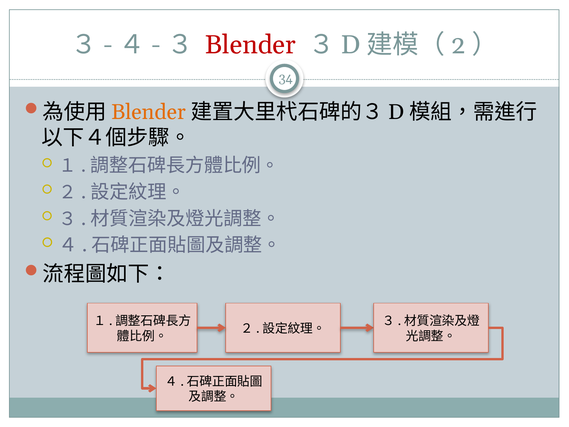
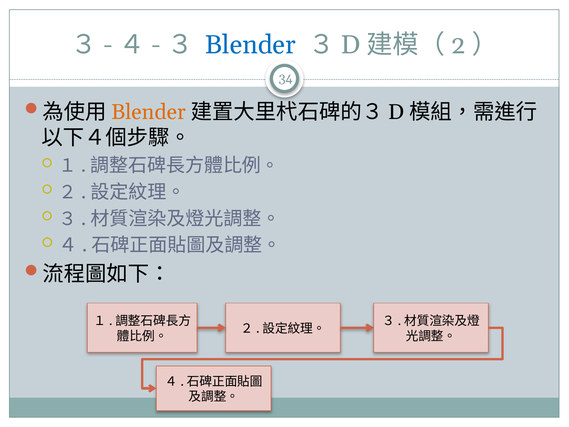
Blender colour: red -> blue (251, 45)
